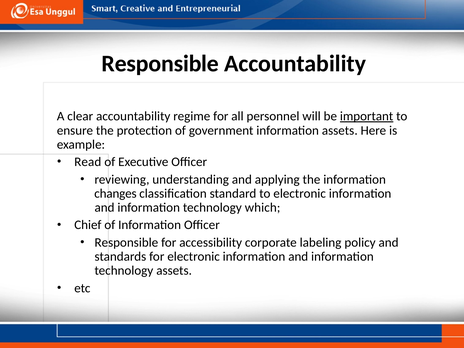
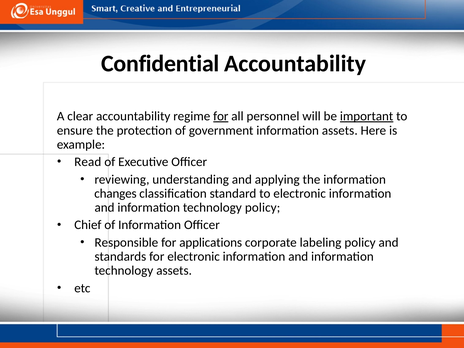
Responsible: Responsible -> Confidential (160, 63)
for underline: none -> present (221, 116)
technology which: which -> policy (263, 208)
accessibility: accessibility -> applications (211, 242)
